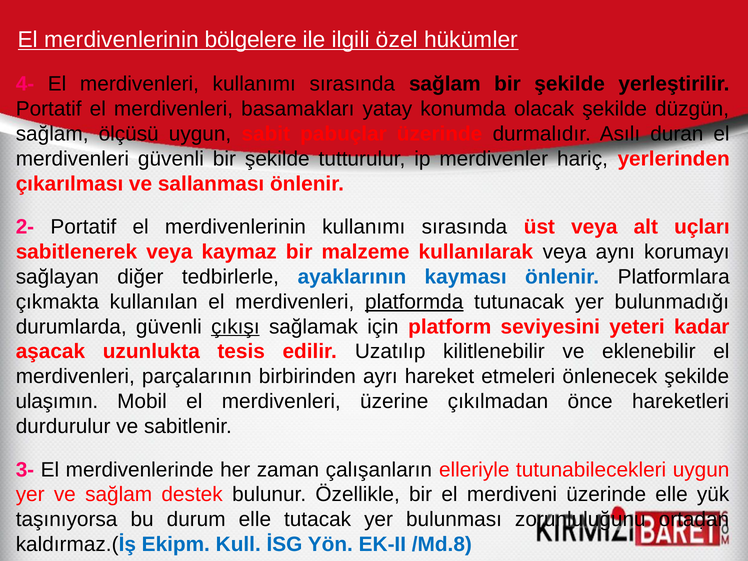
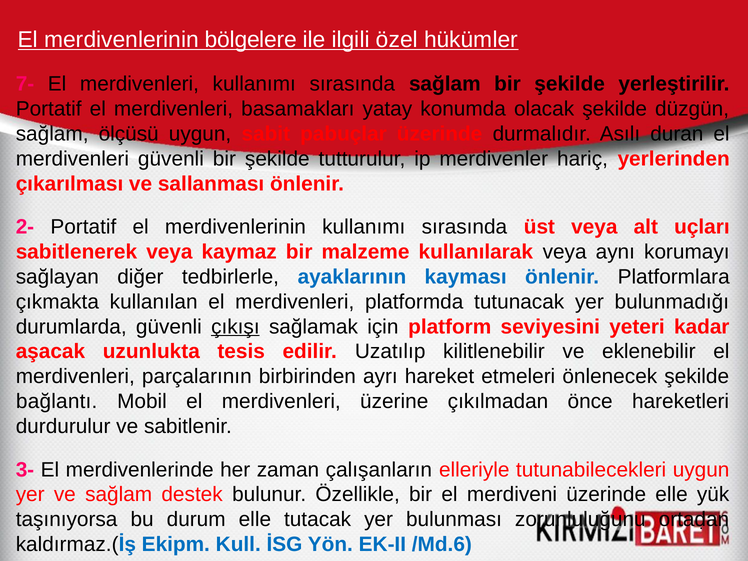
4-: 4- -> 7- (25, 84)
platformda underline: present -> none (414, 302)
ulaşımın: ulaşımın -> bağlantı (57, 402)
/Md.8: /Md.8 -> /Md.6 (442, 545)
